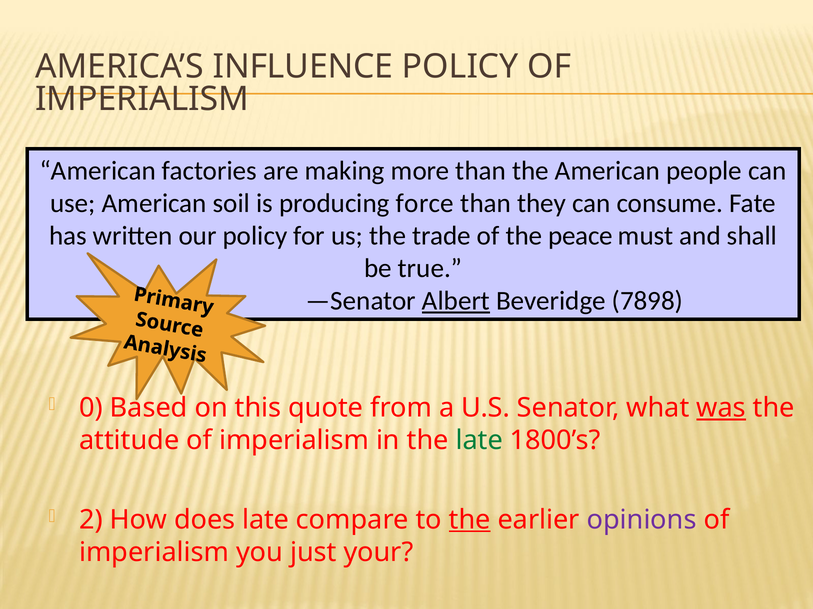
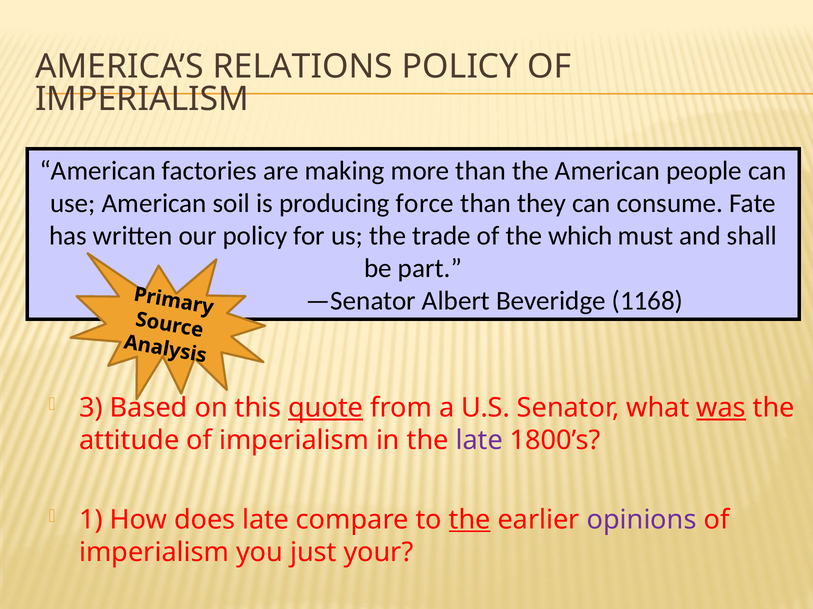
INFLUENCE: INFLUENCE -> RELATIONS (303, 67)
peace: peace -> which (580, 236)
true: true -> part (430, 269)
Albert underline: present -> none (456, 301)
7898: 7898 -> 1168 (647, 301)
0: 0 -> 3 (91, 408)
quote underline: none -> present (326, 408)
late colour: green -> purple (479, 441)
2: 2 -> 1 (91, 520)
